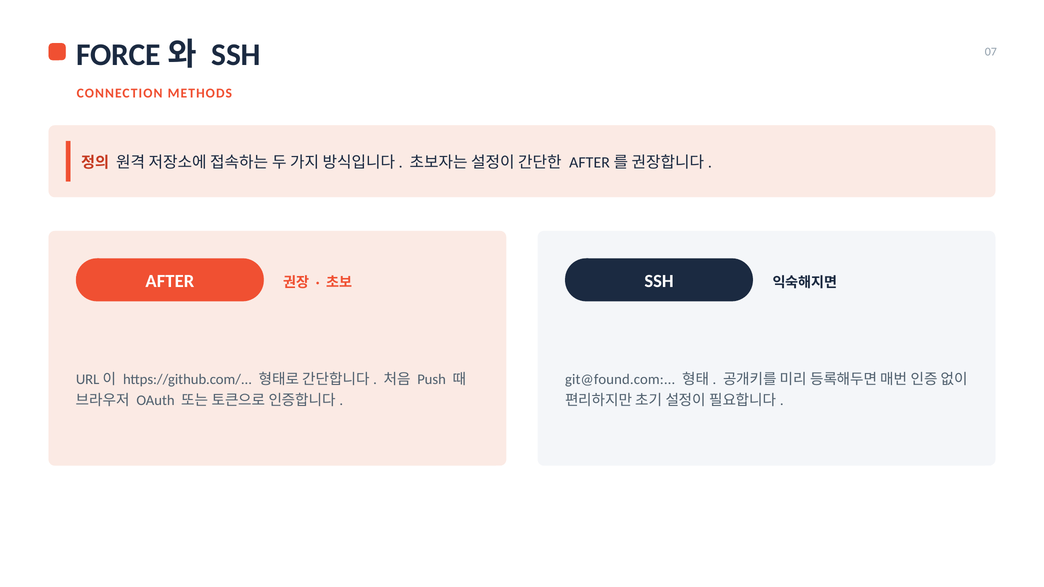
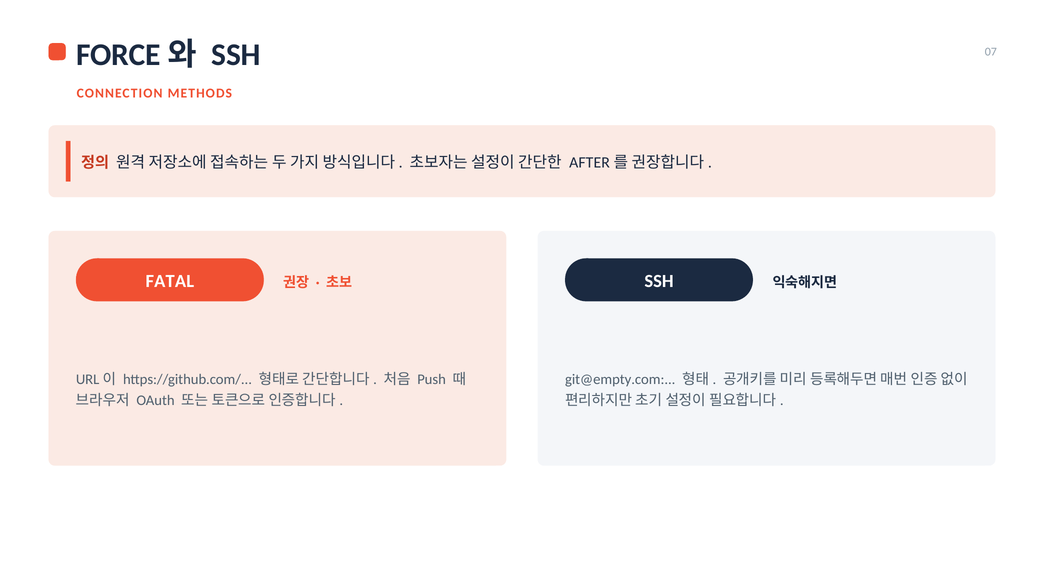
AFTER: AFTER -> FATAL (170, 281)
git@found.com: git@found.com -> git@empty.com (620, 380)
